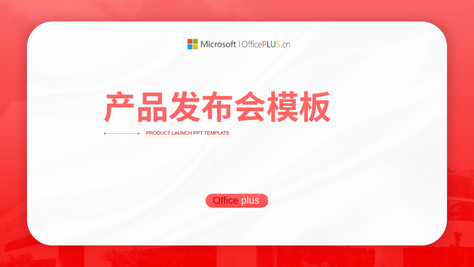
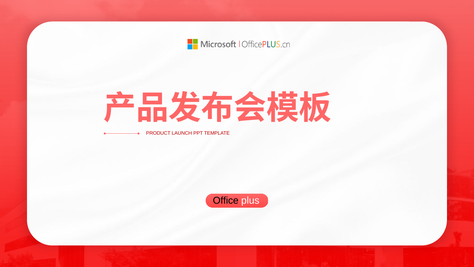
Office colour: red -> black (226, 200)
